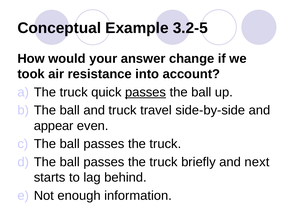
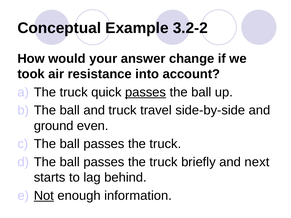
3.2-5: 3.2-5 -> 3.2-2 (190, 28)
appear: appear -> ground (54, 126)
Not underline: none -> present (44, 196)
